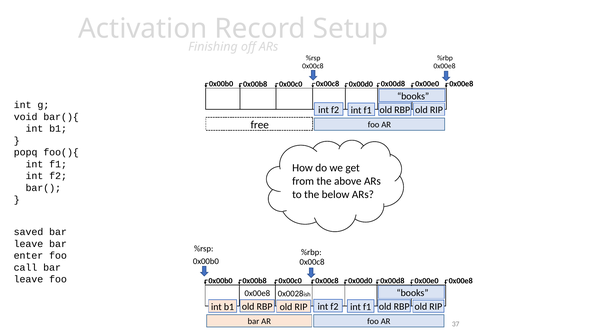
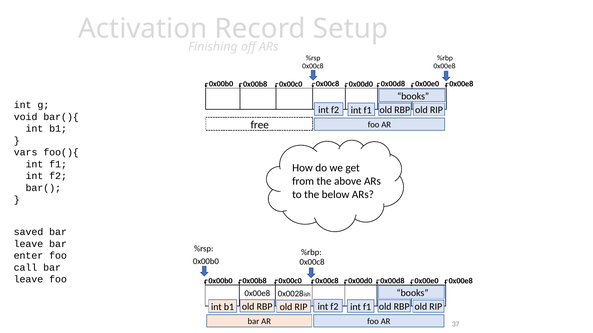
popq: popq -> vars (26, 153)
